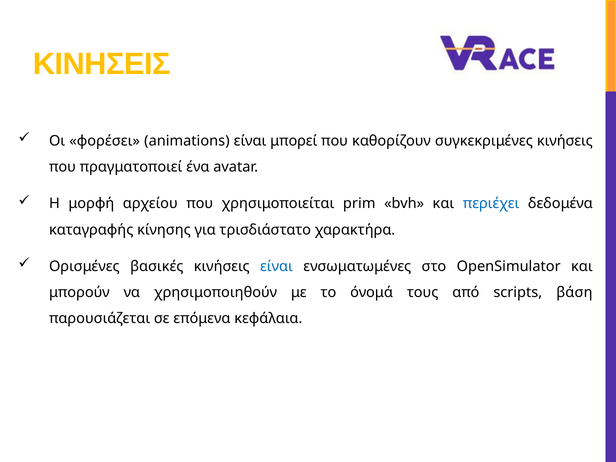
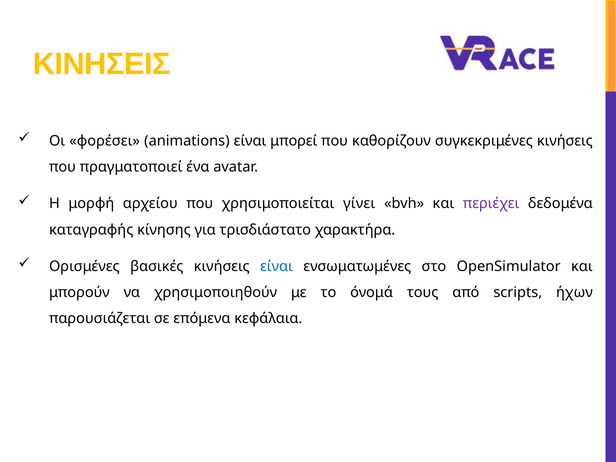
prim: prim -> γίνει (359, 204)
περιέχει colour: blue -> purple (491, 204)
βάση: βάση -> ήχων (574, 293)
